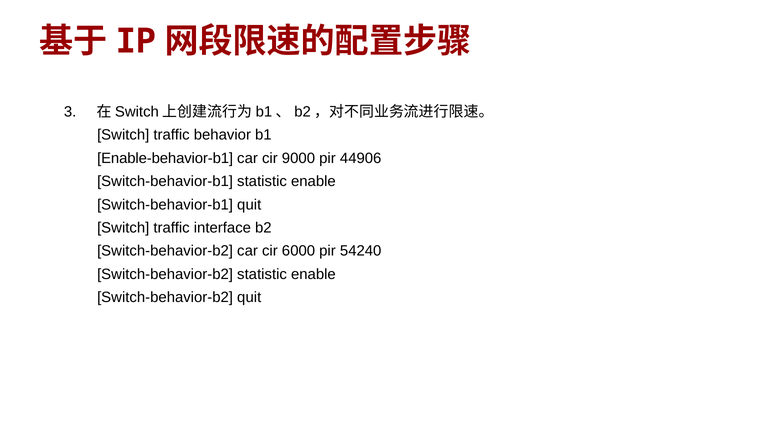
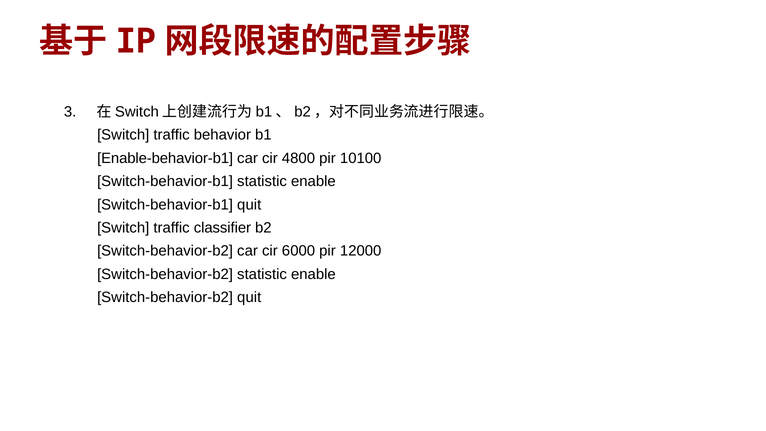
9000: 9000 -> 4800 (298, 158)
44906: 44906 -> 10100 (361, 158)
interface: interface -> classifier (222, 228)
54240: 54240 -> 12000 (361, 251)
